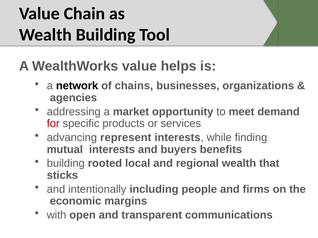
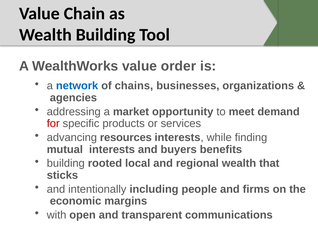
helps: helps -> order (179, 66)
network colour: black -> blue (77, 86)
represent: represent -> resources (126, 138)
